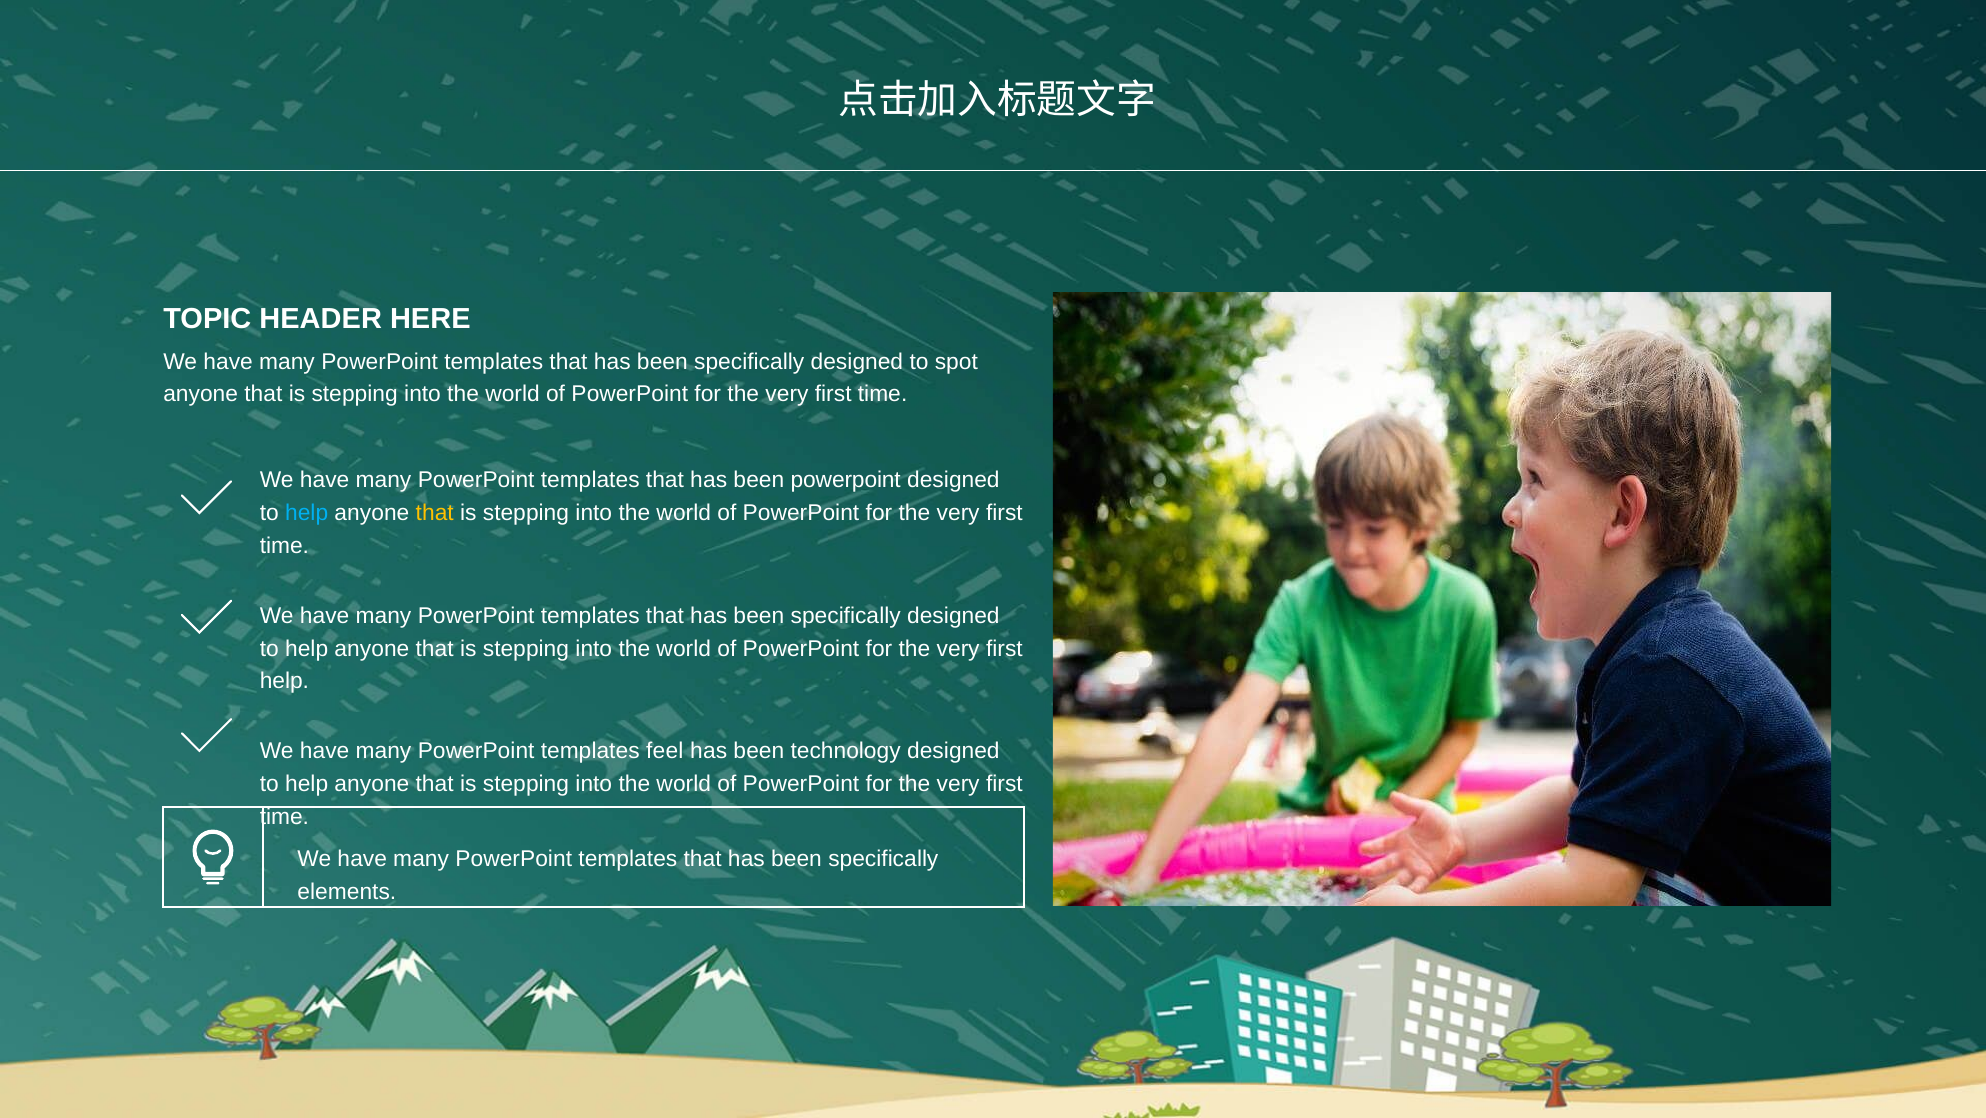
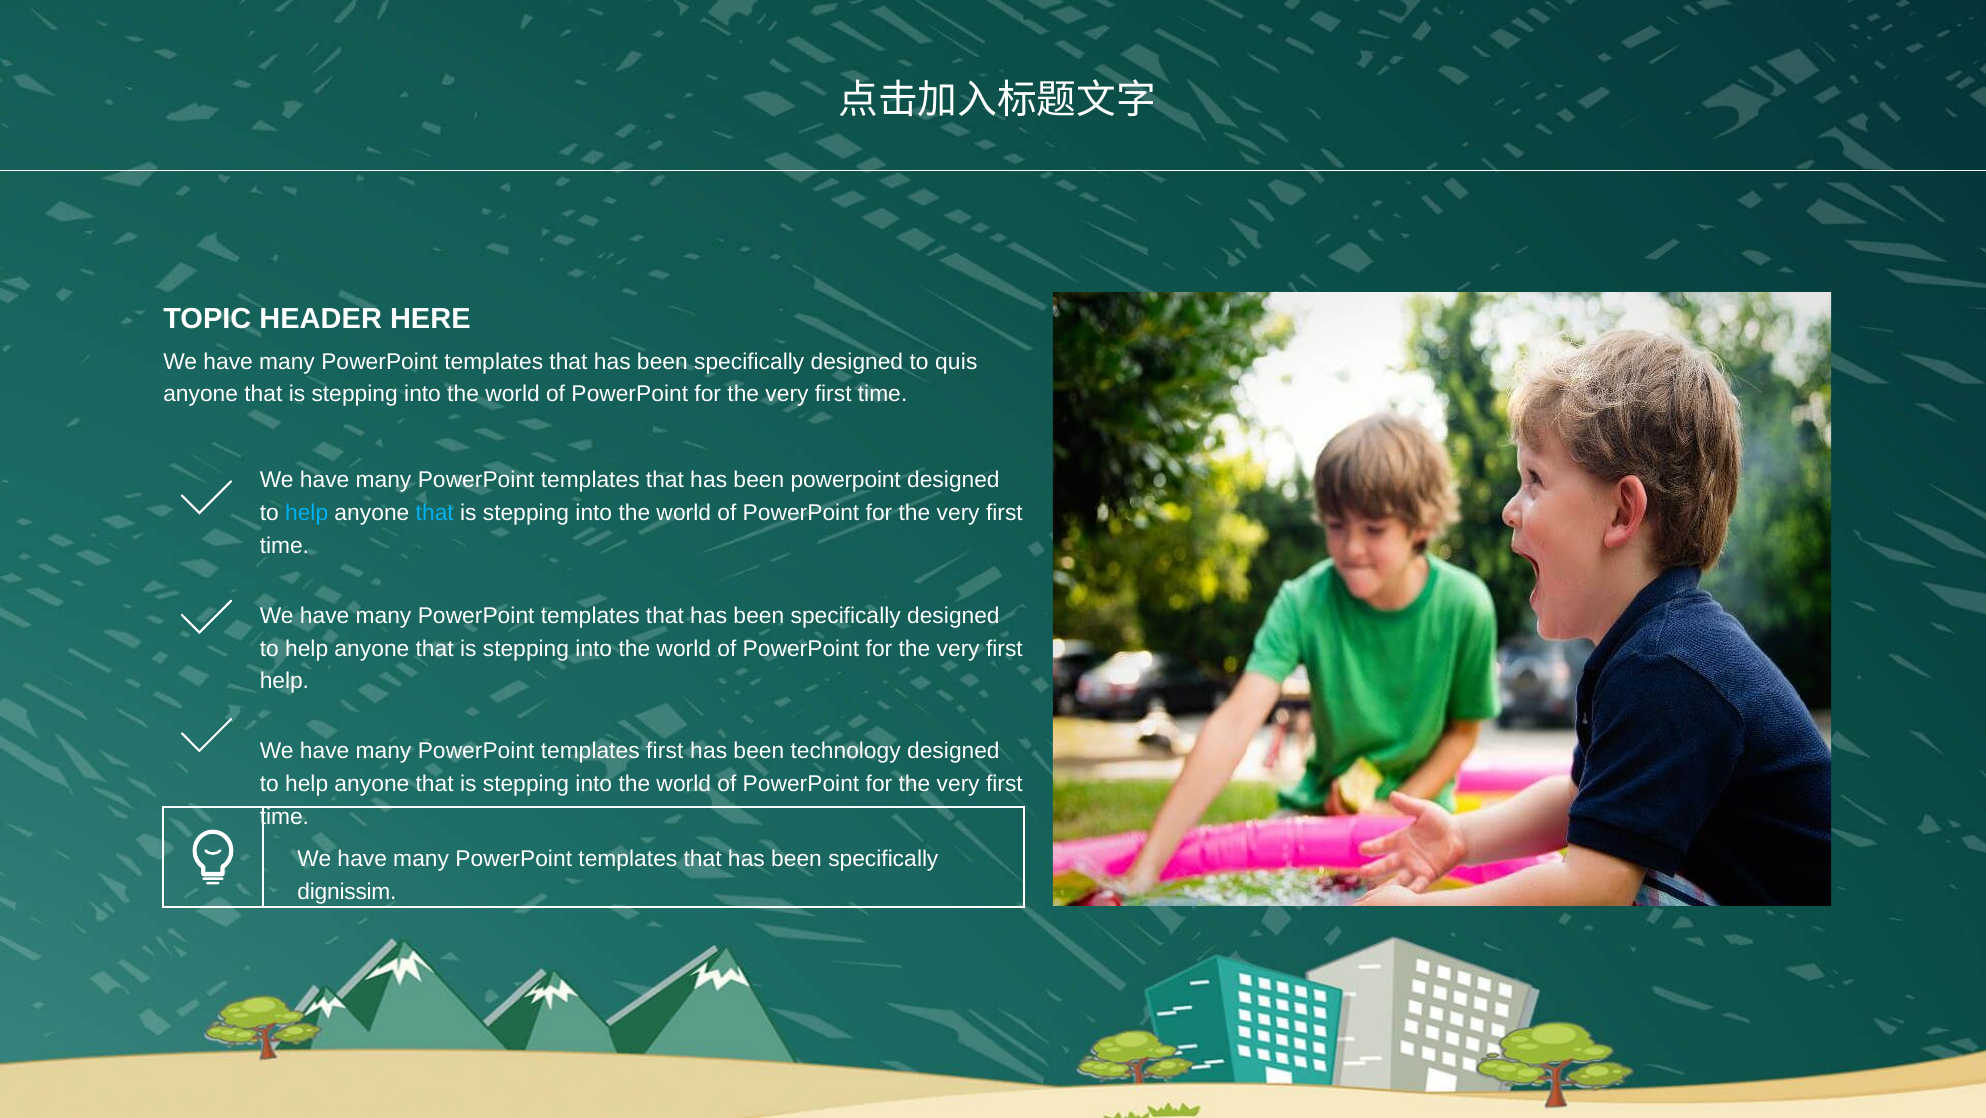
spot: spot -> quis (956, 361)
that colour: yellow -> light blue (435, 513)
templates feel: feel -> first (665, 751)
elements: elements -> dignissim (347, 892)
